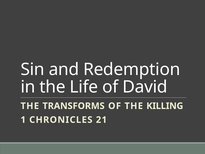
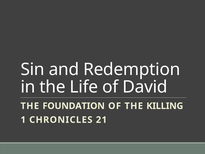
TRANSFORMS: TRANSFORMS -> FOUNDATION (74, 106)
